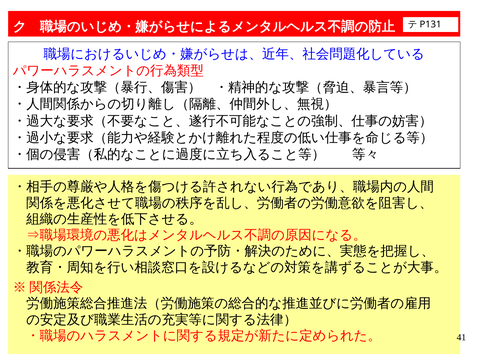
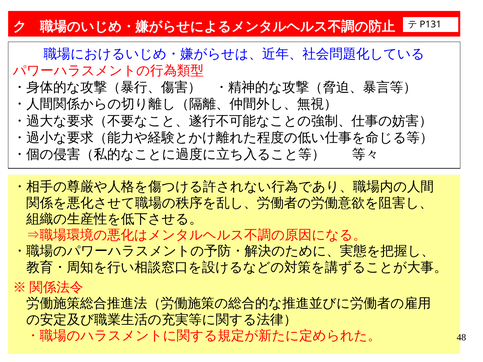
41: 41 -> 48 (461, 337)
